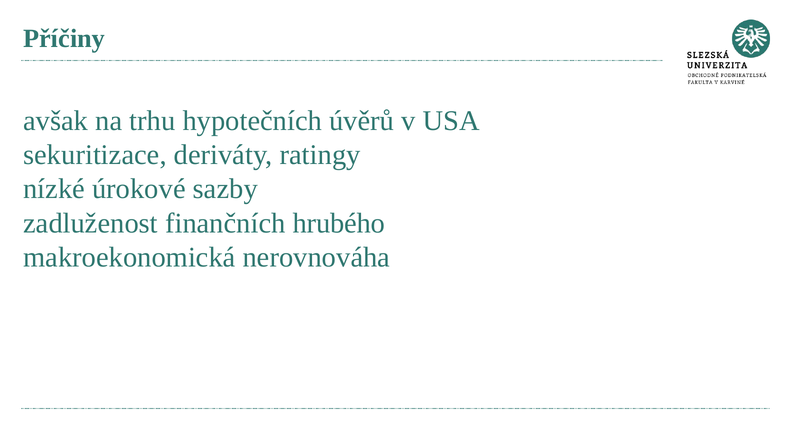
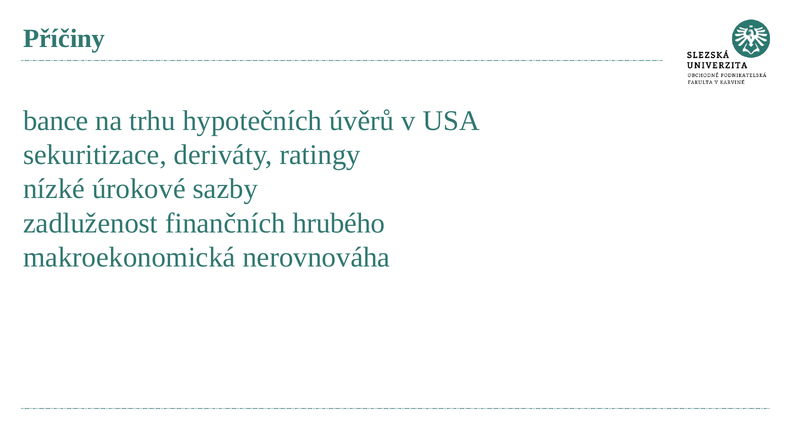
avšak: avšak -> bance (56, 121)
